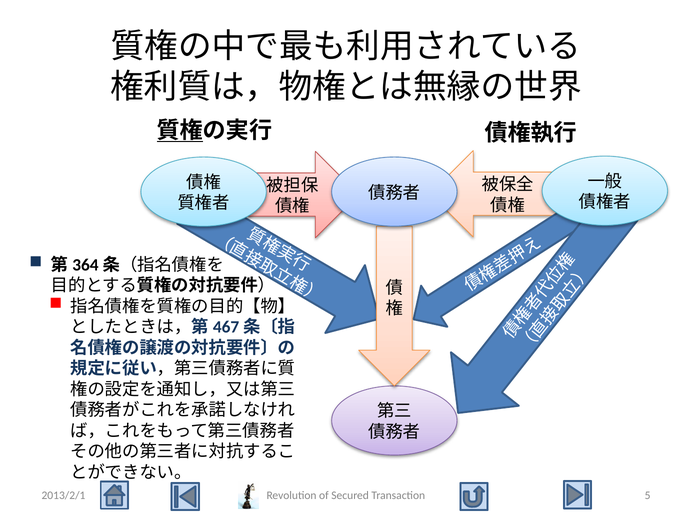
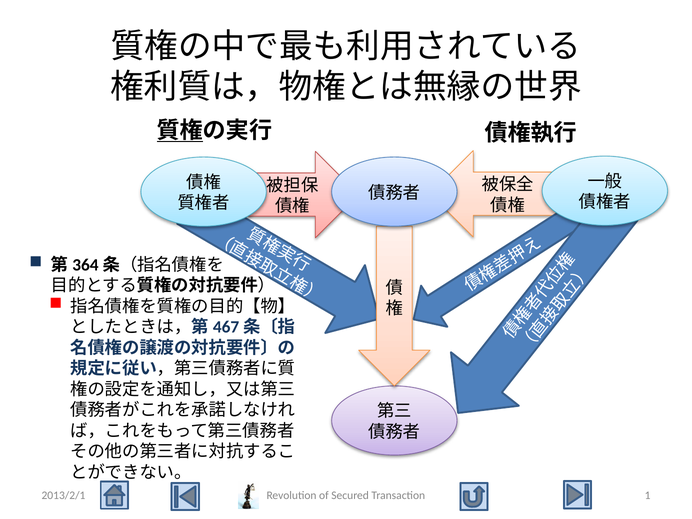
5: 5 -> 1 (648, 496)
